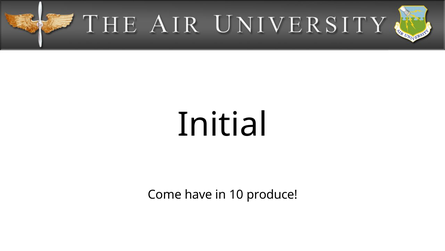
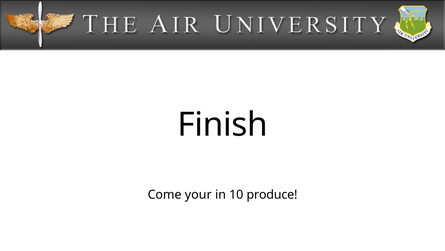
Initial: Initial -> Finish (223, 125)
have: have -> your (198, 194)
